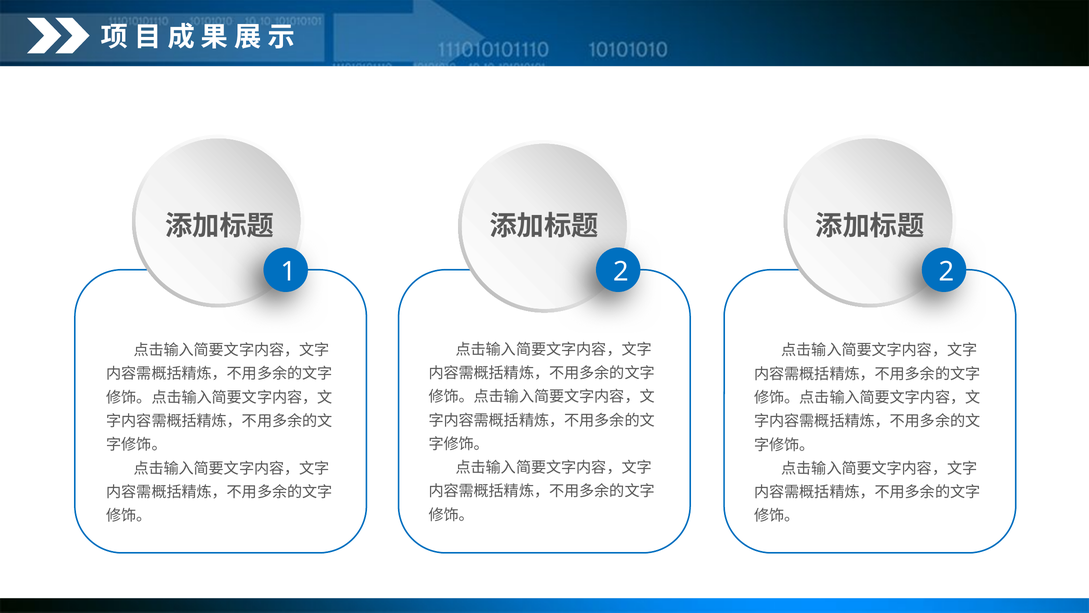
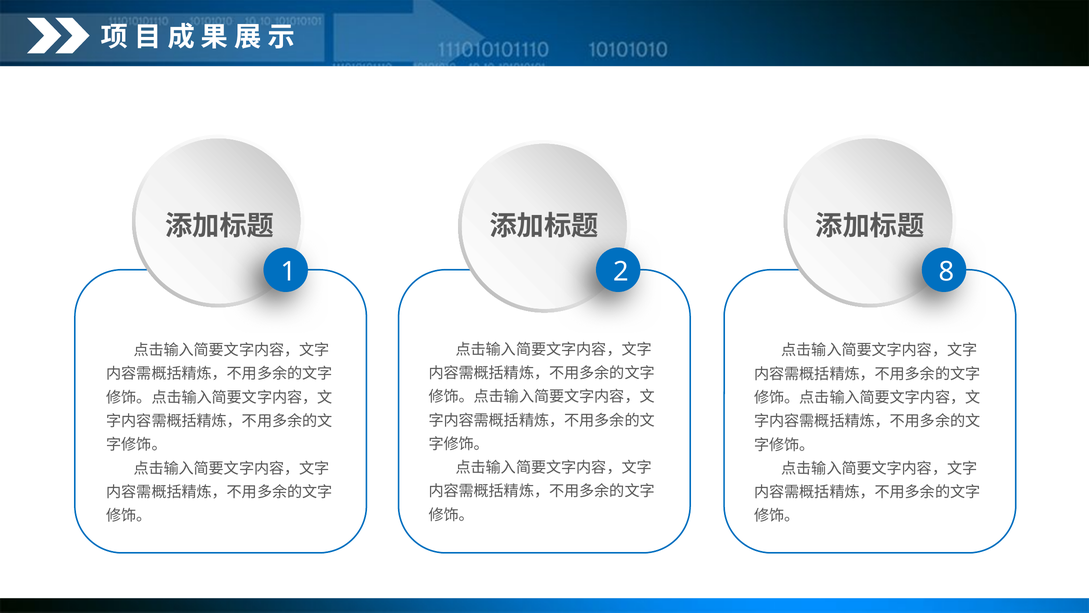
2 2: 2 -> 8 (947, 271)
